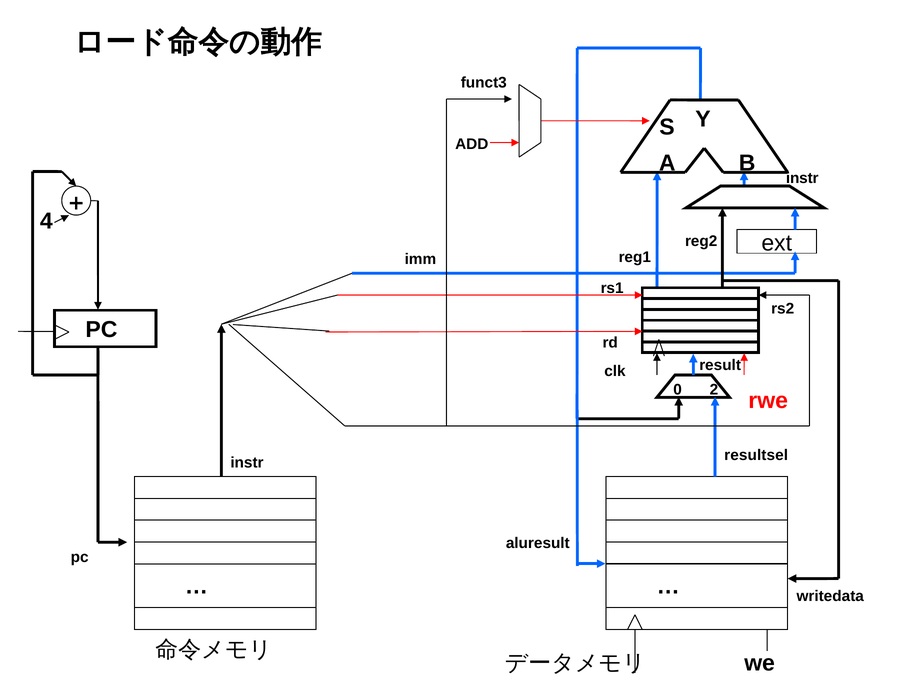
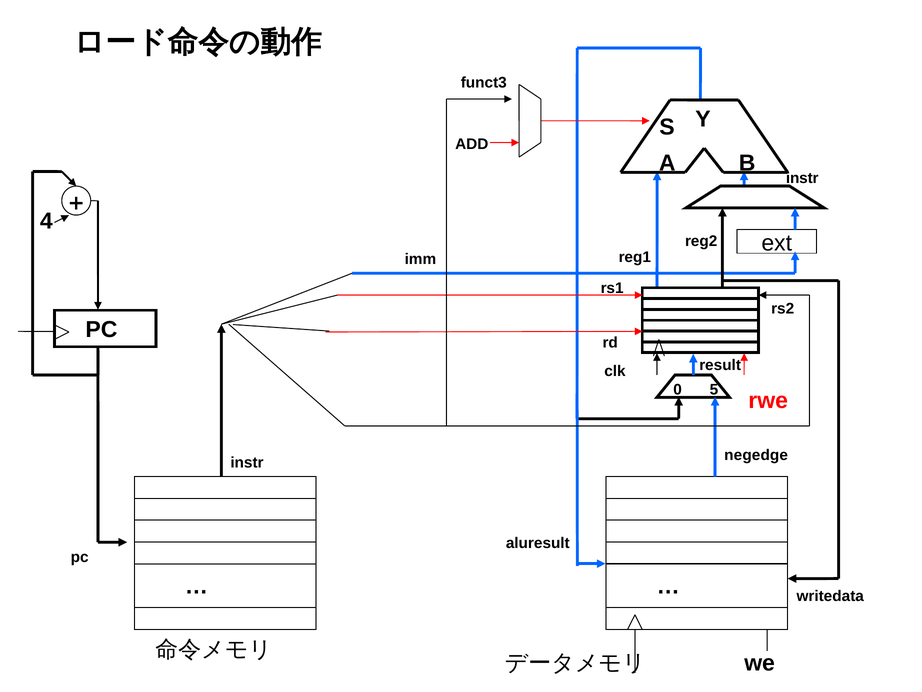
2: 2 -> 5 (714, 390)
resultsel: resultsel -> negedge (756, 455)
